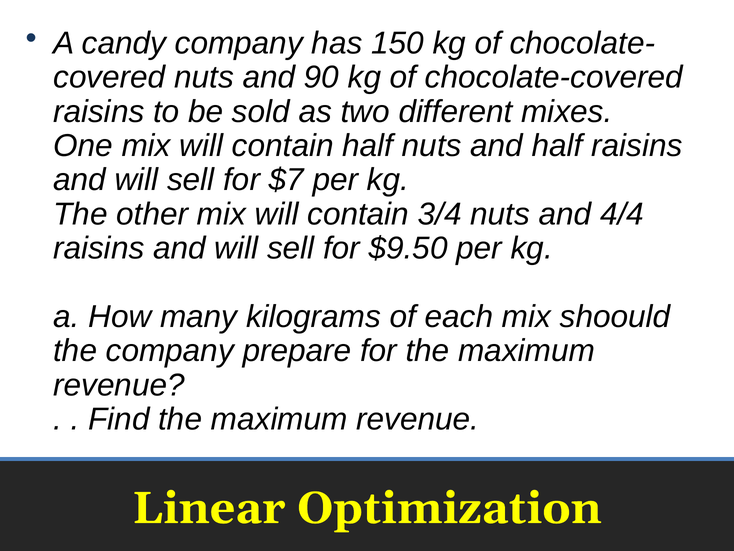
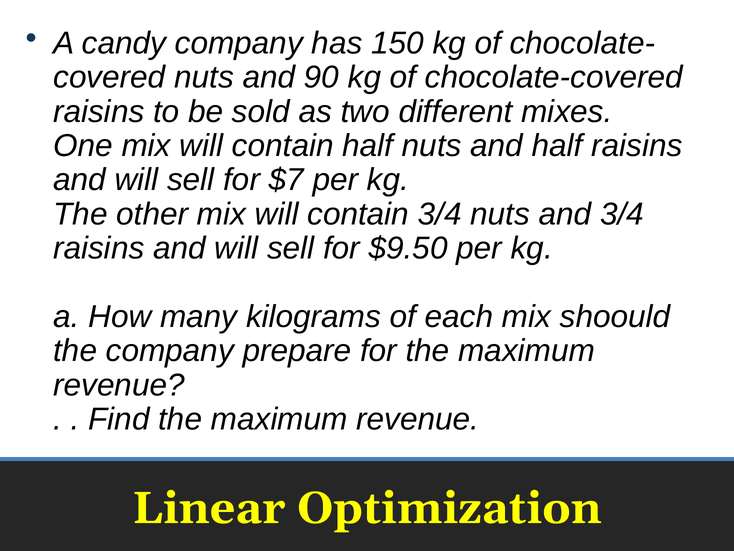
and 4/4: 4/4 -> 3/4 (622, 214)
